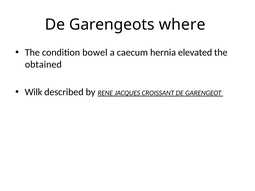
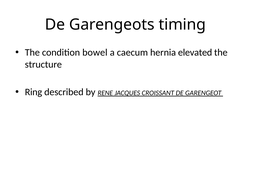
where: where -> timing (182, 25)
obtained: obtained -> structure (43, 64)
Wilk: Wilk -> Ring (33, 92)
